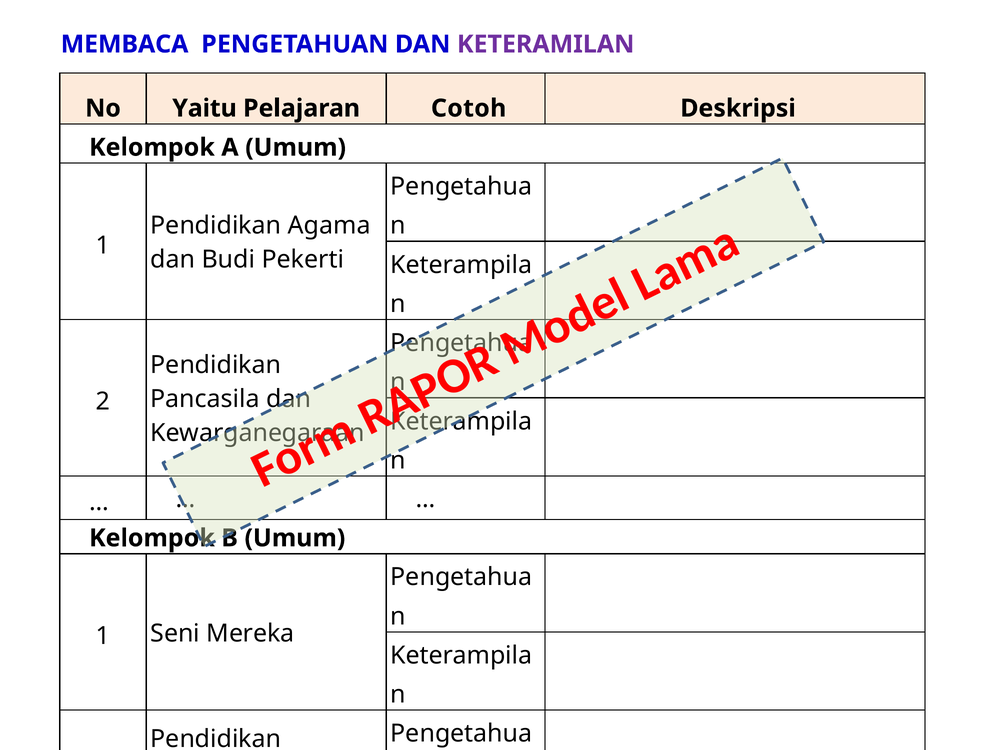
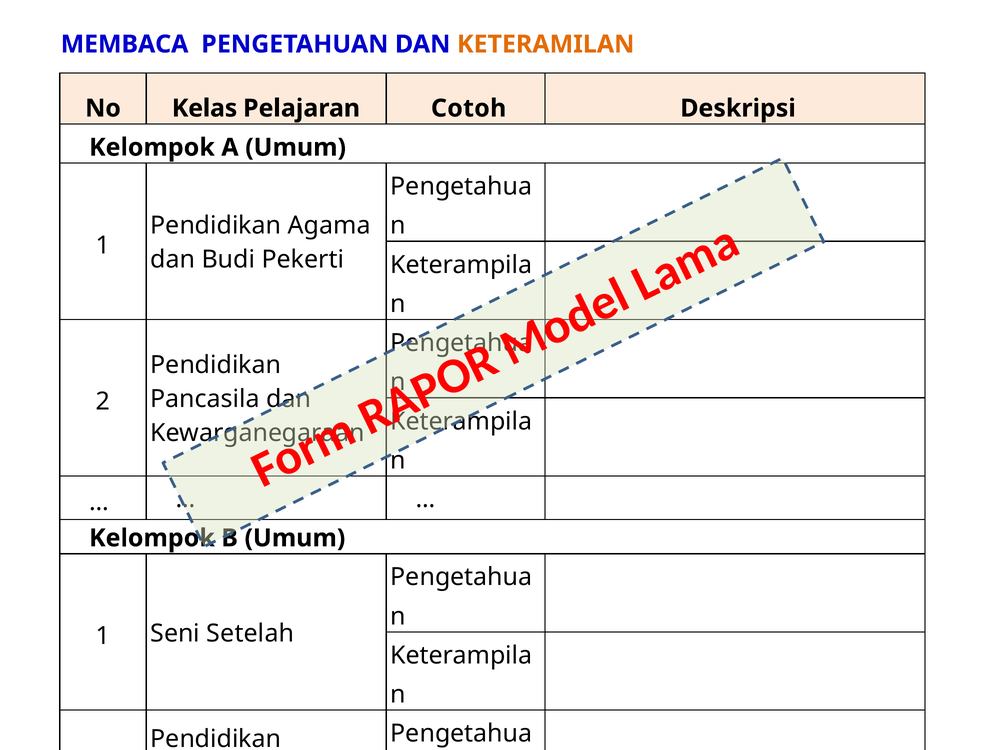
KETERAMILAN colour: purple -> orange (546, 44)
Yaitu: Yaitu -> Kelas (205, 108)
Mereka: Mereka -> Setelah (250, 633)
